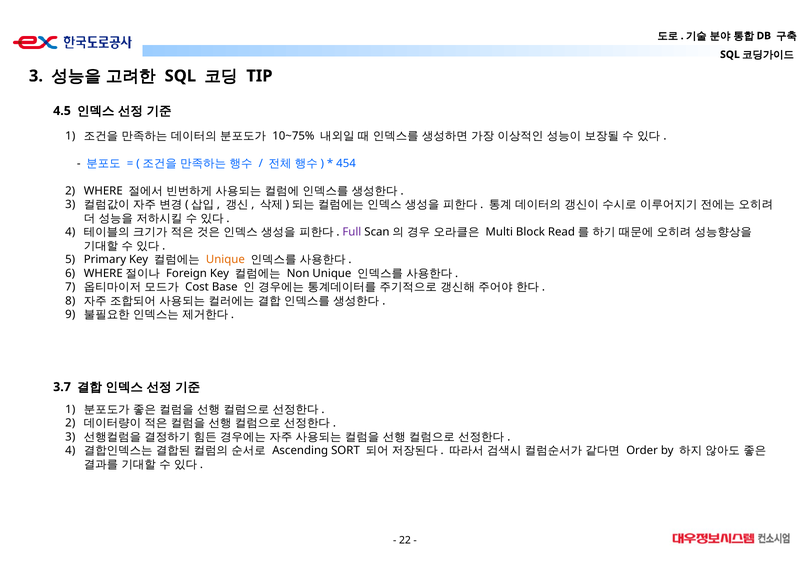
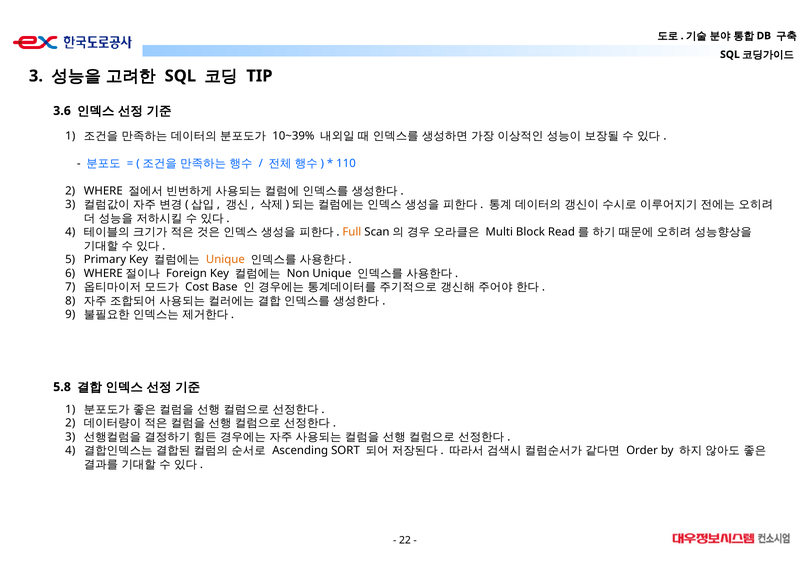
4.5: 4.5 -> 3.6 (62, 111)
10~75%: 10~75% -> 10~39% (293, 136)
454: 454 -> 110 (346, 163)
Full colour: purple -> orange (352, 232)
3.7: 3.7 -> 5.8 (62, 387)
